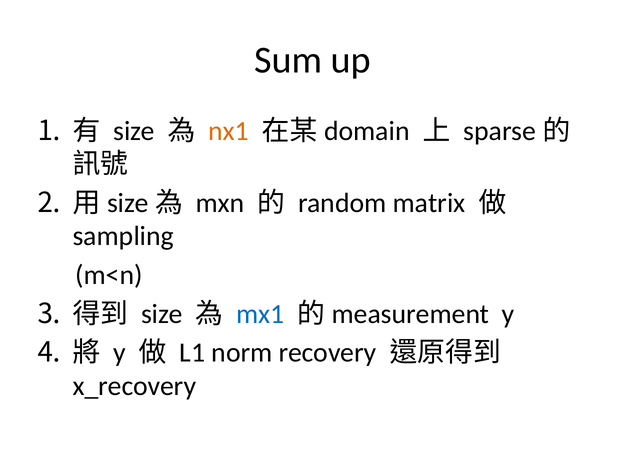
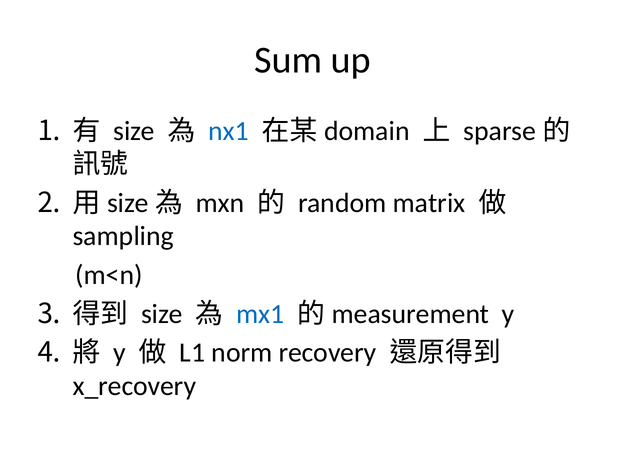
nx1 colour: orange -> blue (229, 131)
